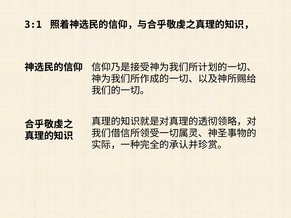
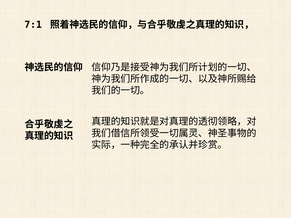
3:1: 3:1 -> 7:1 (33, 25)
